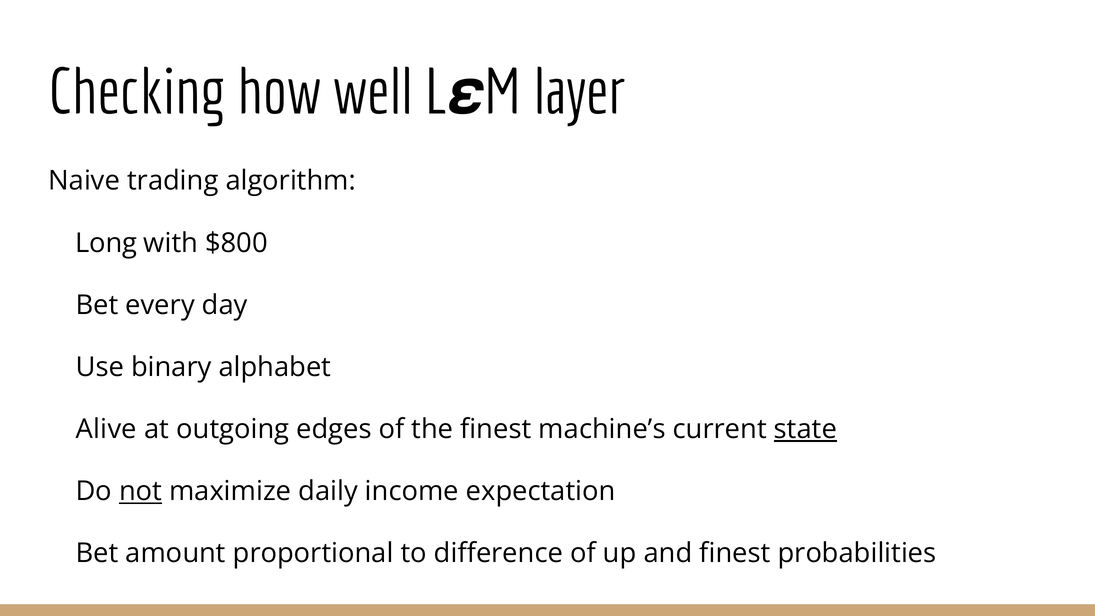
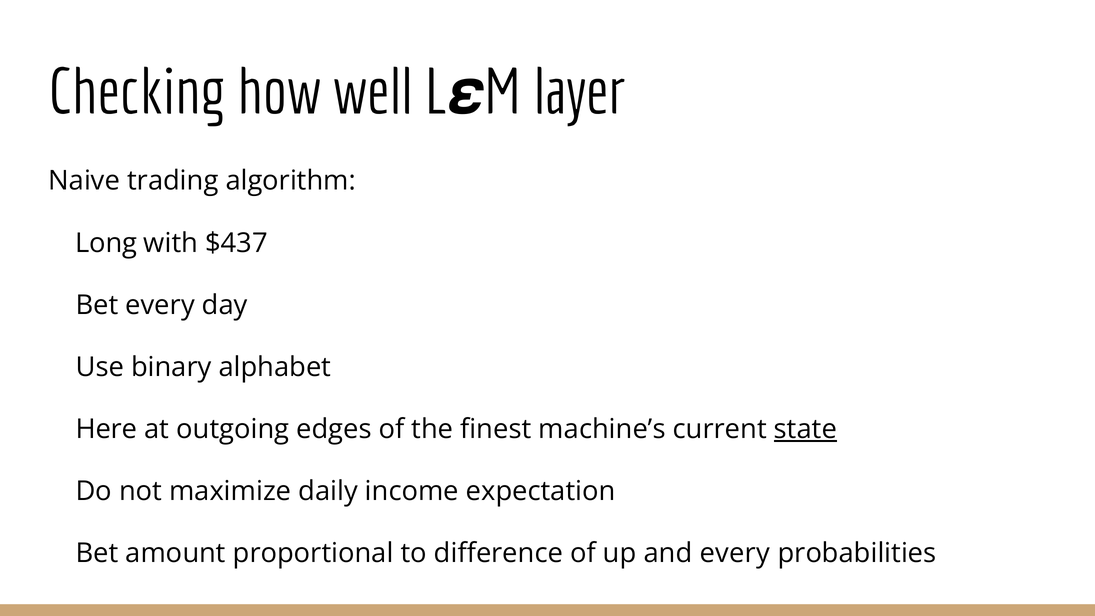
$800: $800 -> $437 (236, 243)
Alive: Alive -> Here (106, 429)
not underline: present -> none (141, 491)
and finest: finest -> every (735, 553)
